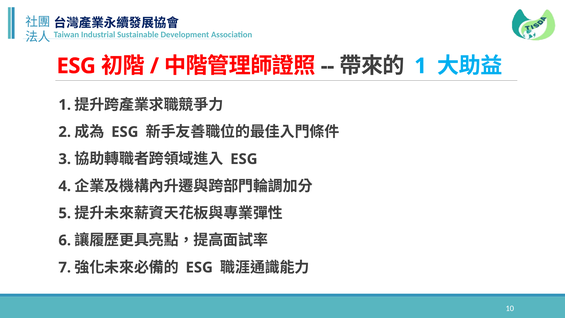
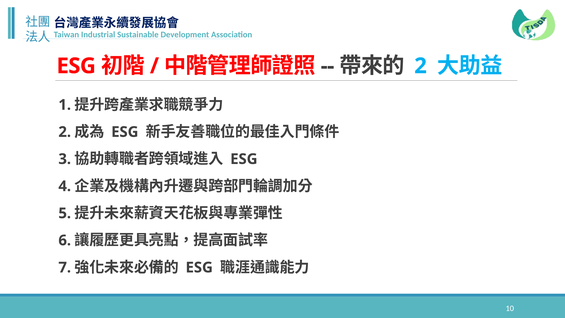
1: 1 -> 2 (421, 66)
